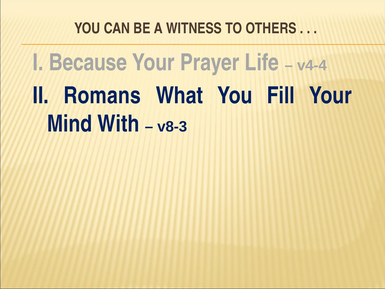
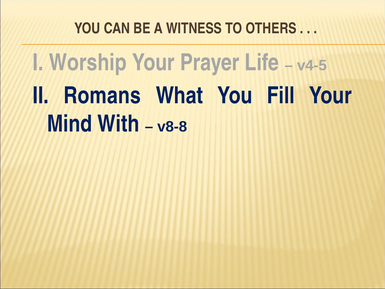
Because: Because -> Worship (88, 63)
v4-4: v4-4 -> v4-5 (312, 65)
v8-3: v8-3 -> v8-8 (172, 127)
